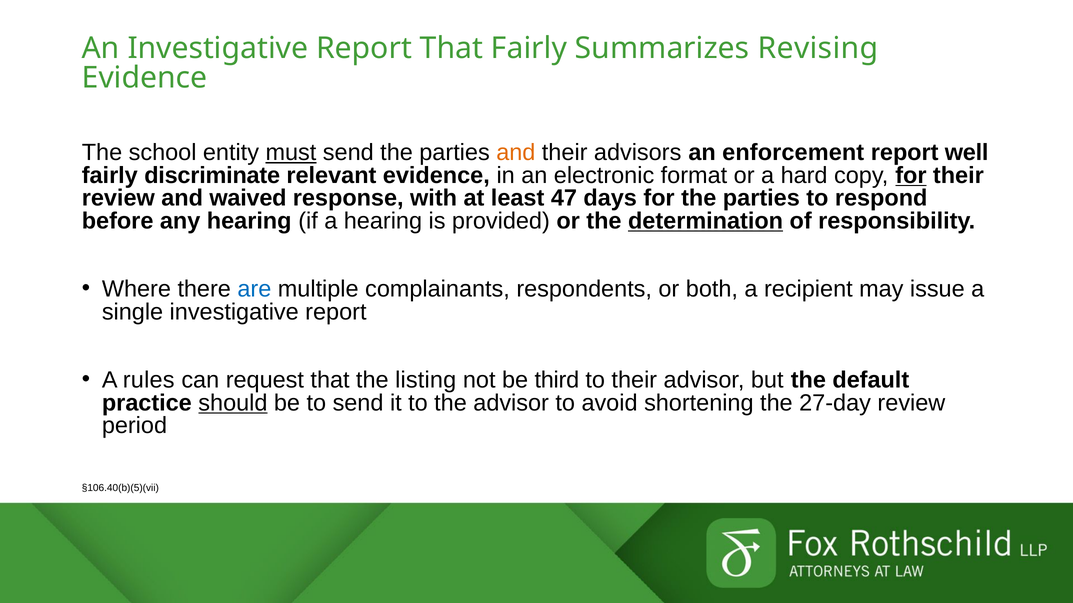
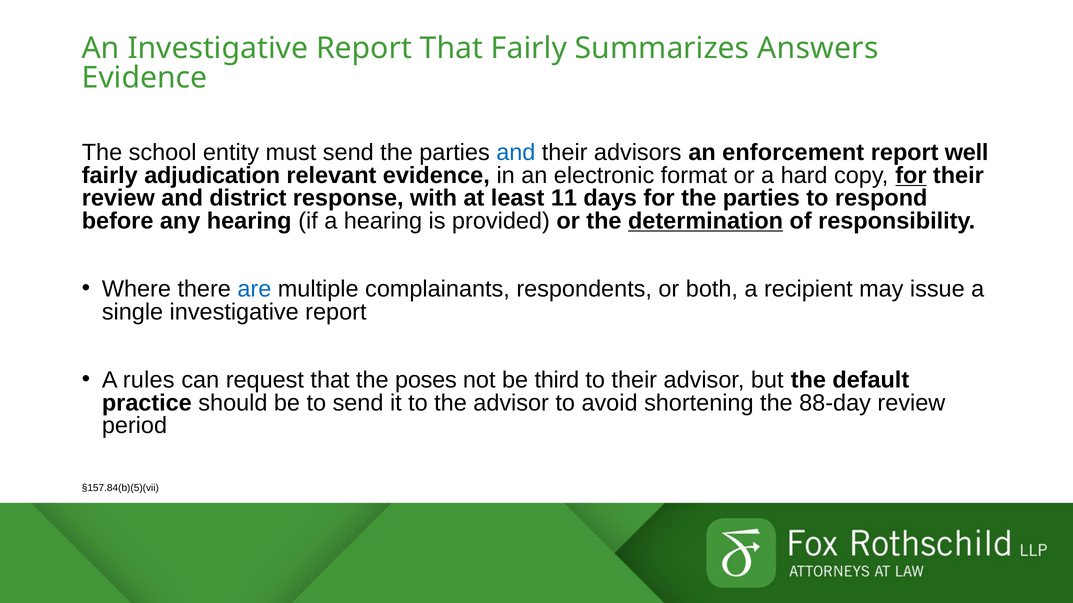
Revising: Revising -> Answers (818, 49)
must underline: present -> none (291, 153)
and colour: orange -> blue (516, 153)
discriminate: discriminate -> adjudication (212, 176)
waived: waived -> district (248, 198)
47: 47 -> 11 (564, 198)
listing: listing -> poses (426, 380)
should underline: present -> none (233, 403)
27-day: 27-day -> 88-day (835, 403)
§106.40(b)(5)(vii: §106.40(b)(5)(vii -> §157.84(b)(5)(vii (120, 488)
